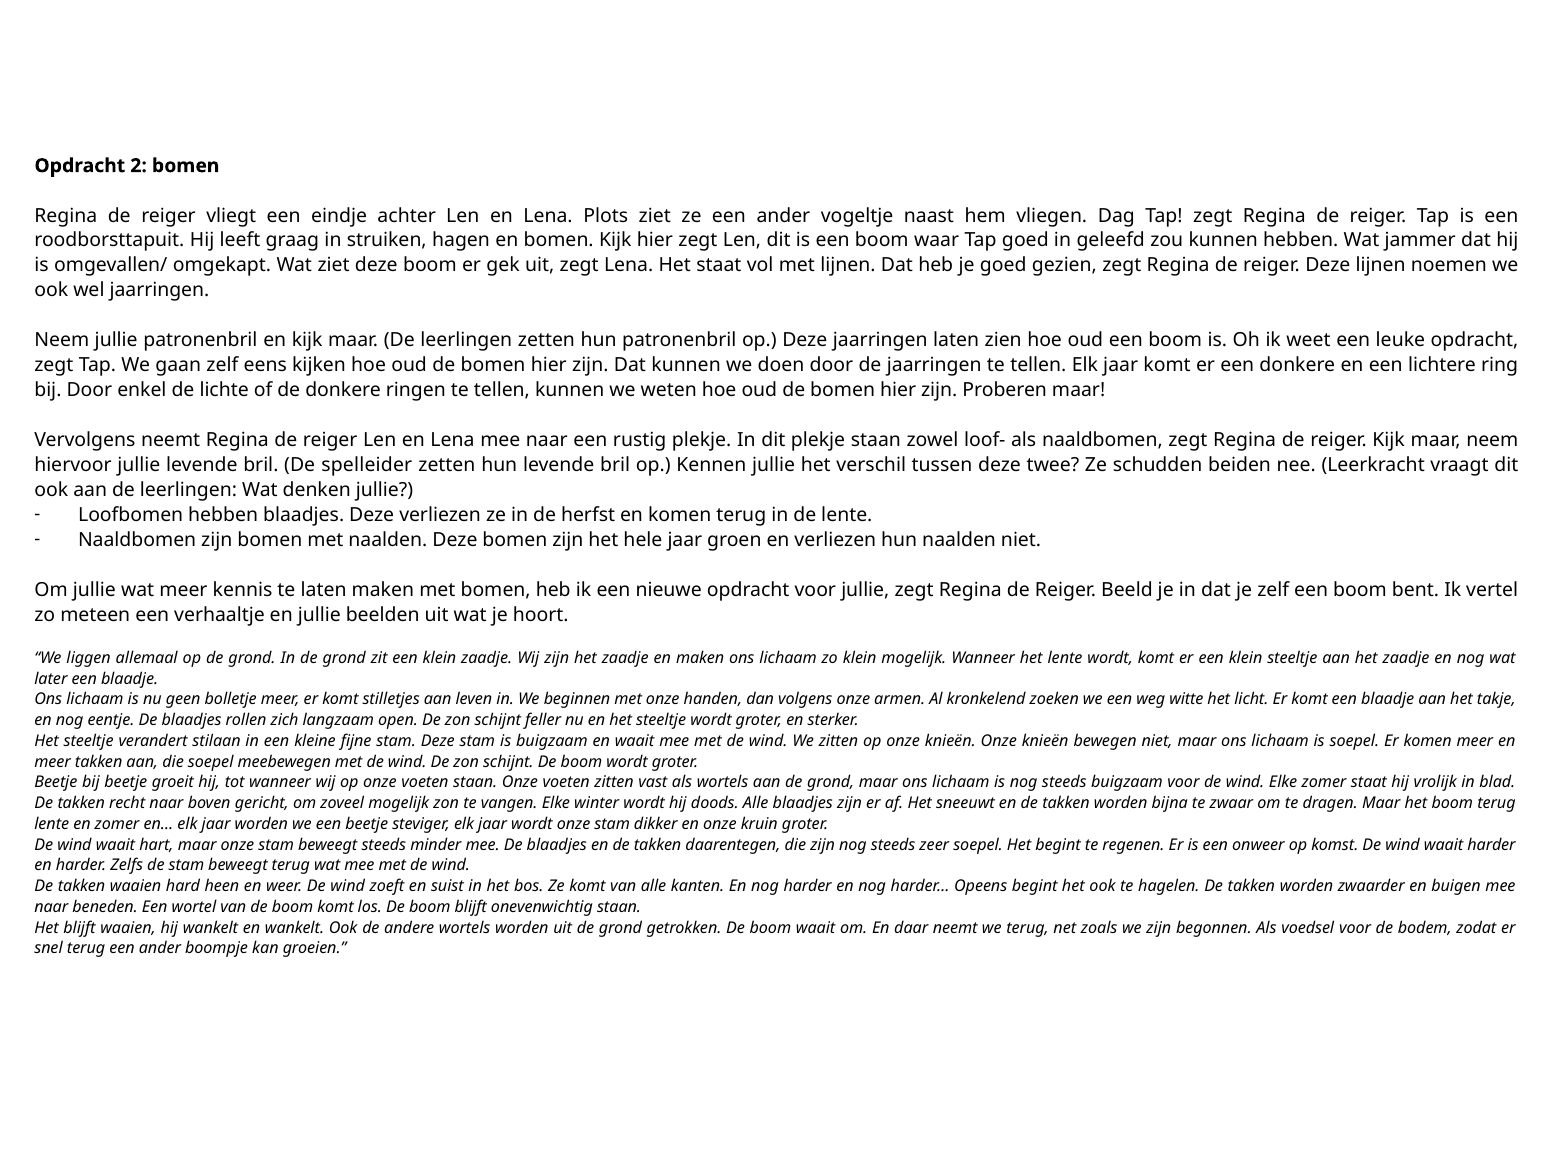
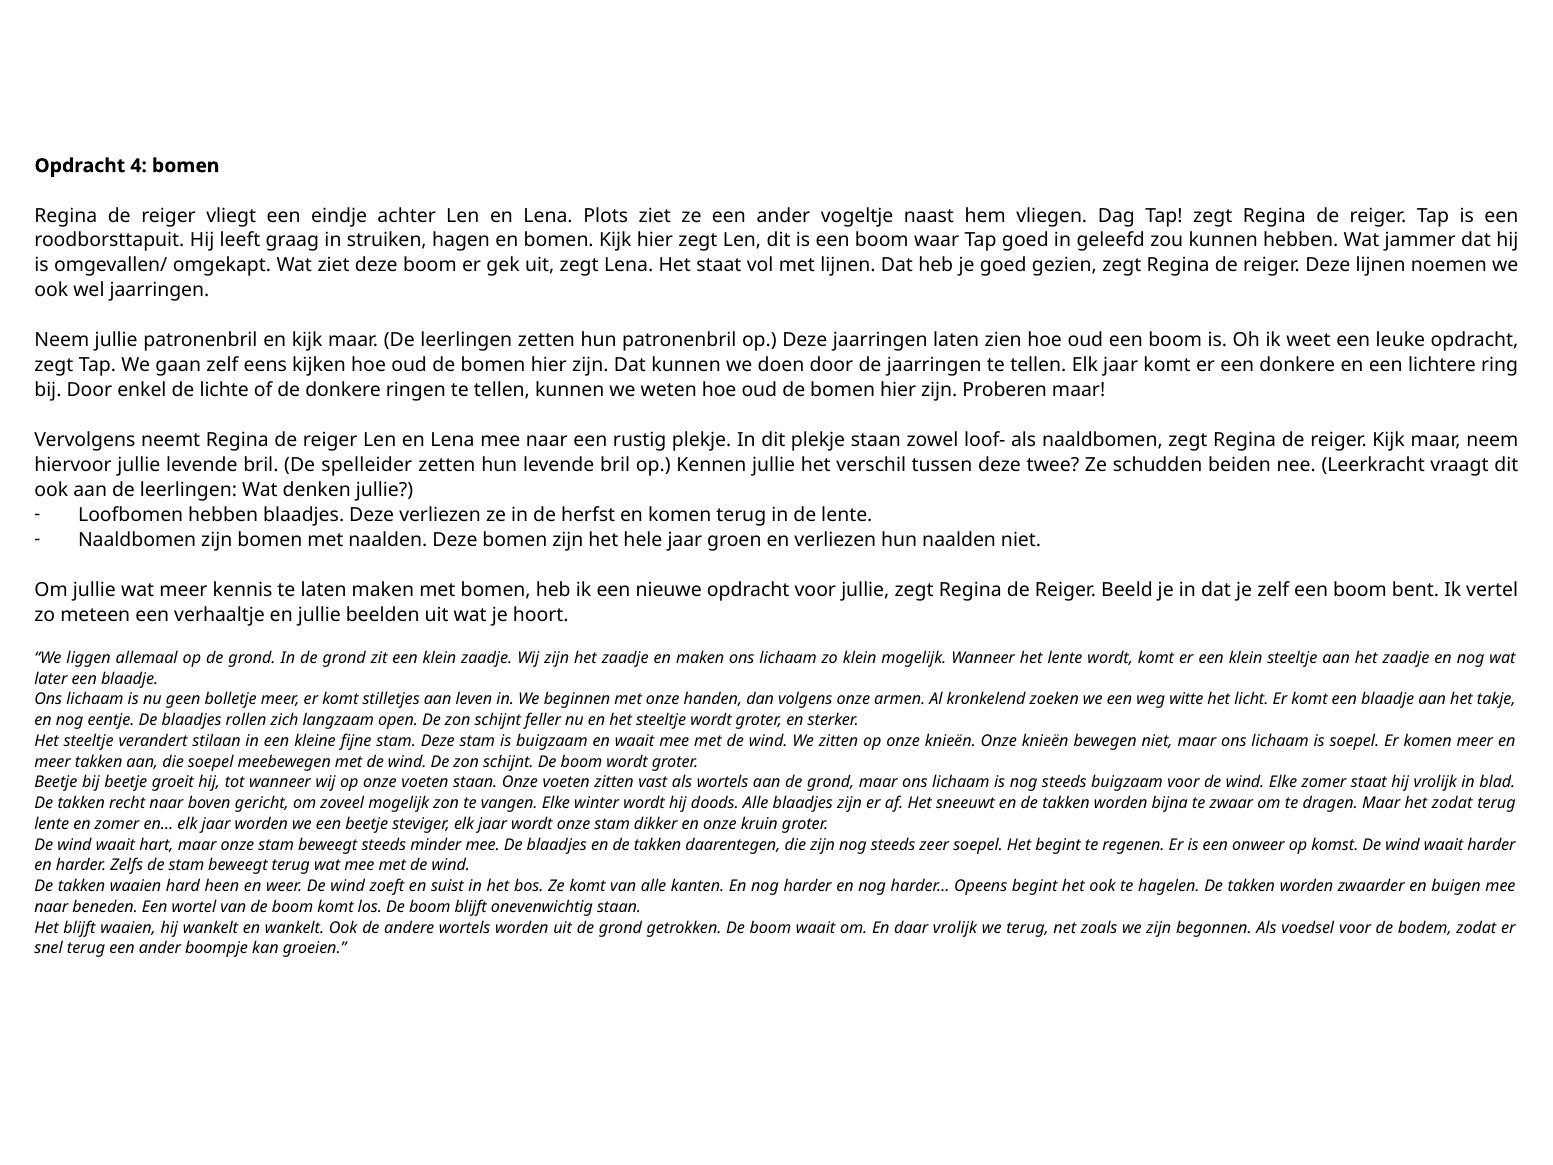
2: 2 -> 4 (139, 166)
het boom: boom -> zodat (1452, 803)
daar neemt: neemt -> vrolijk (955, 927)
